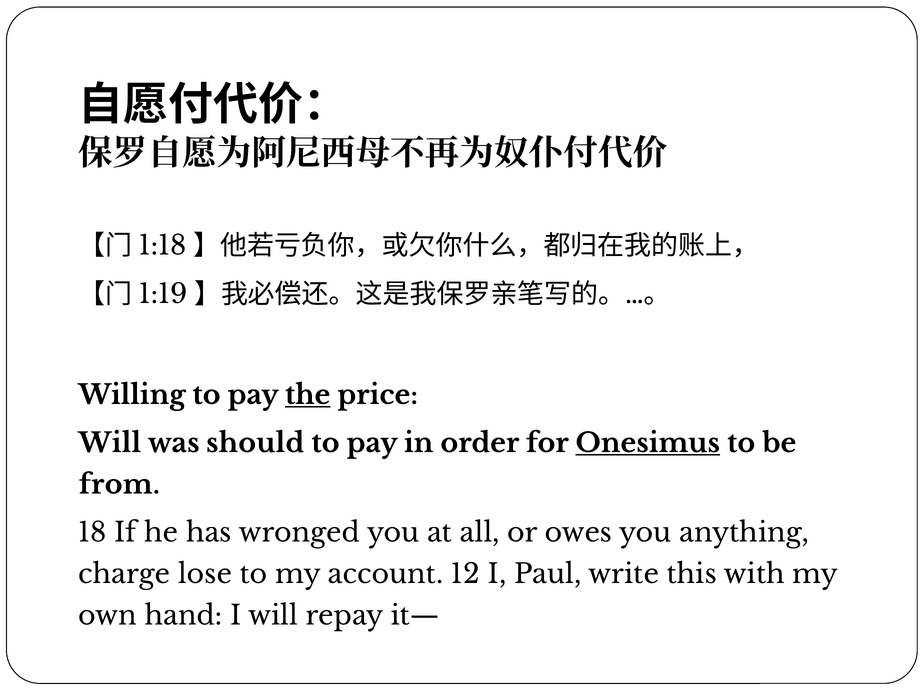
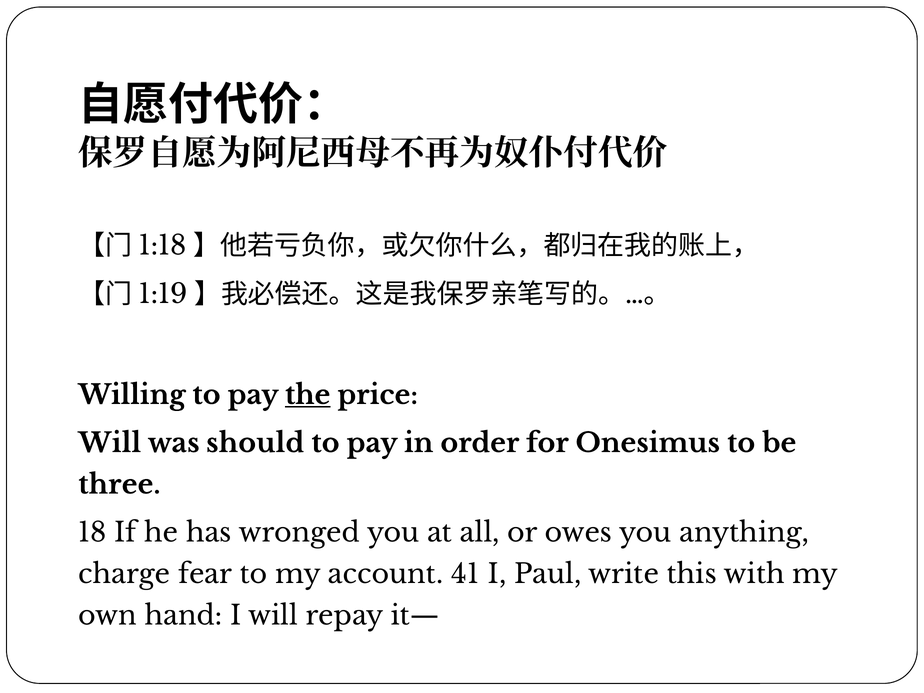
Onesimus underline: present -> none (648, 443)
from: from -> three (119, 485)
lose: lose -> fear (205, 574)
12: 12 -> 41 (465, 574)
